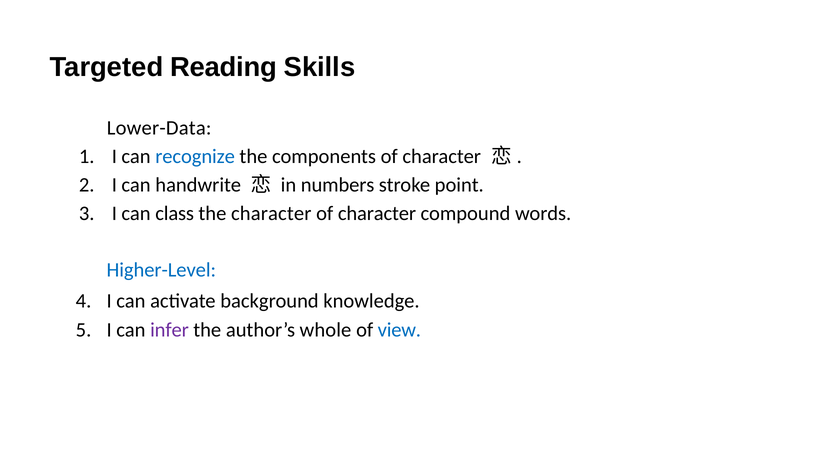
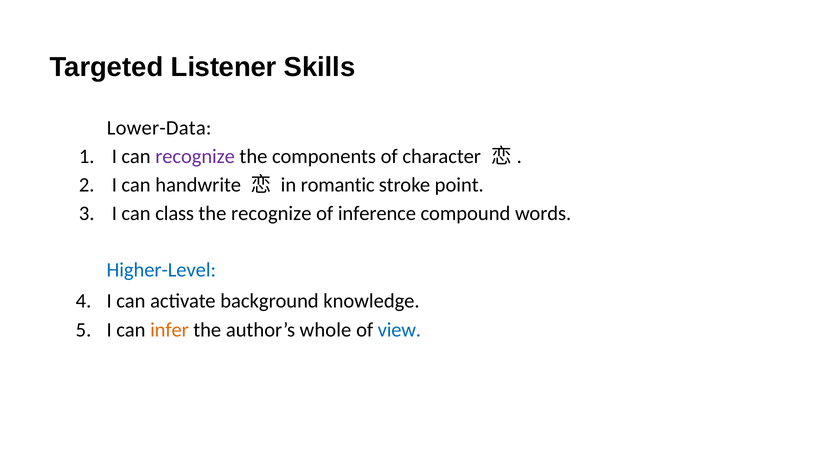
Reading: Reading -> Listener (224, 67)
recognize colour: blue -> purple (195, 157)
numbers: numbers -> romantic (338, 185)
the character: character -> recognize (271, 213)
character: character -> inference (377, 213)
infer colour: purple -> orange (169, 330)
